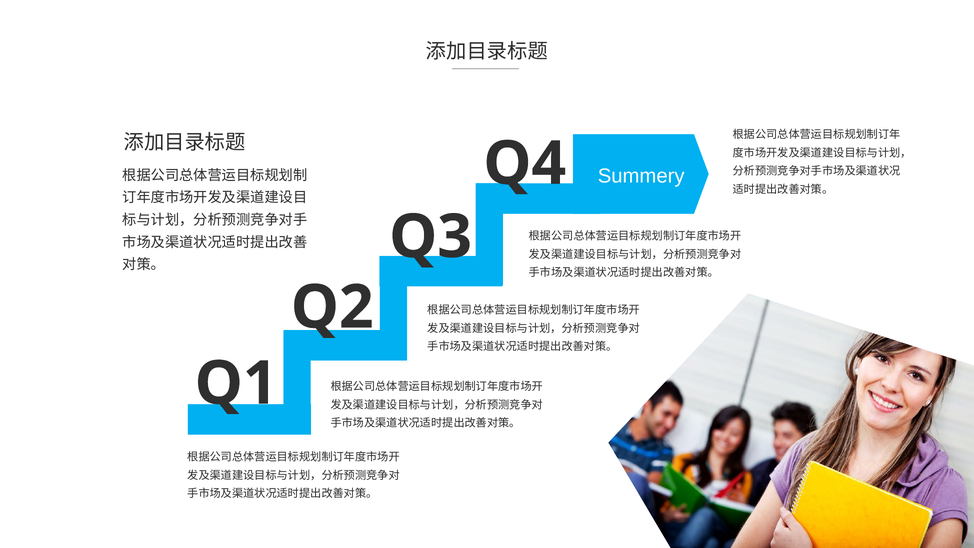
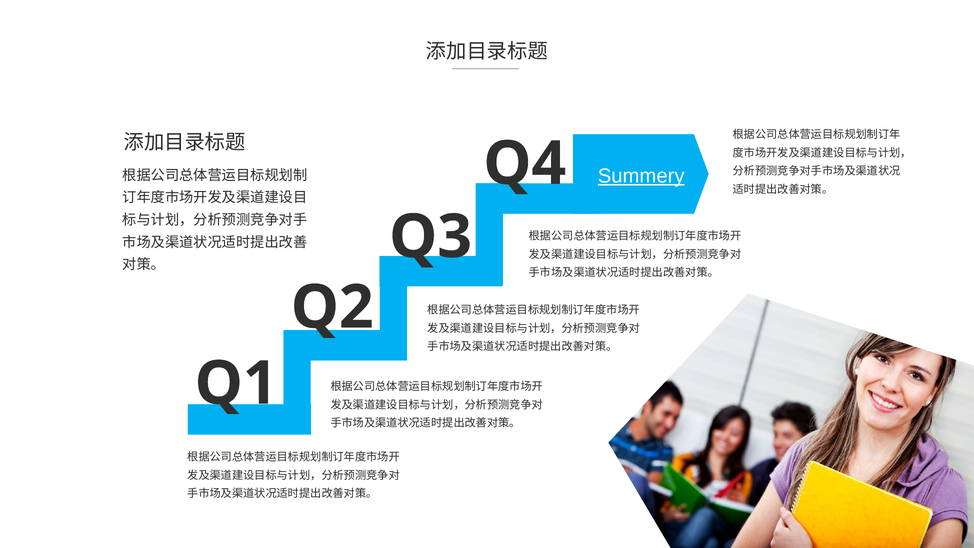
Summery underline: none -> present (641, 176)
